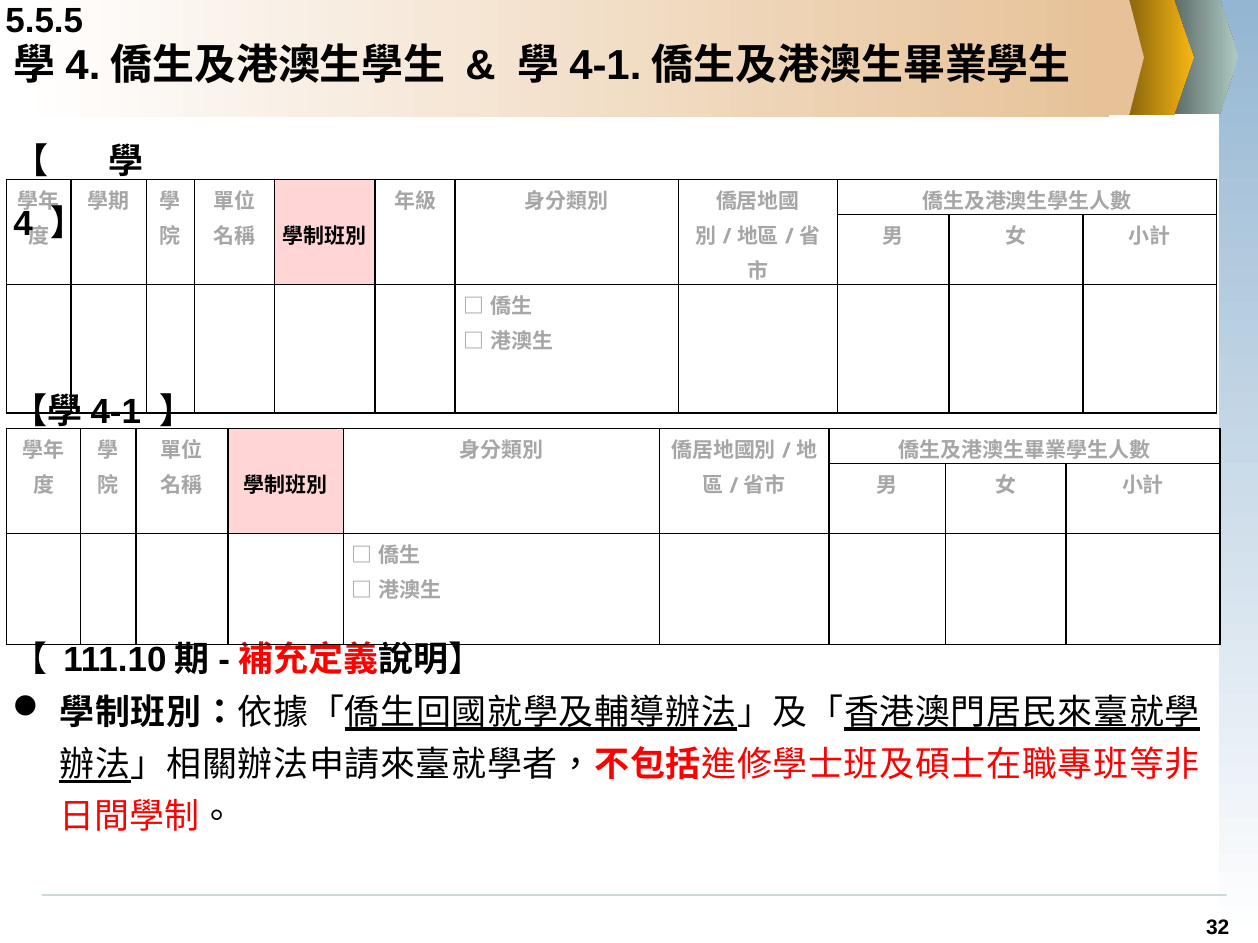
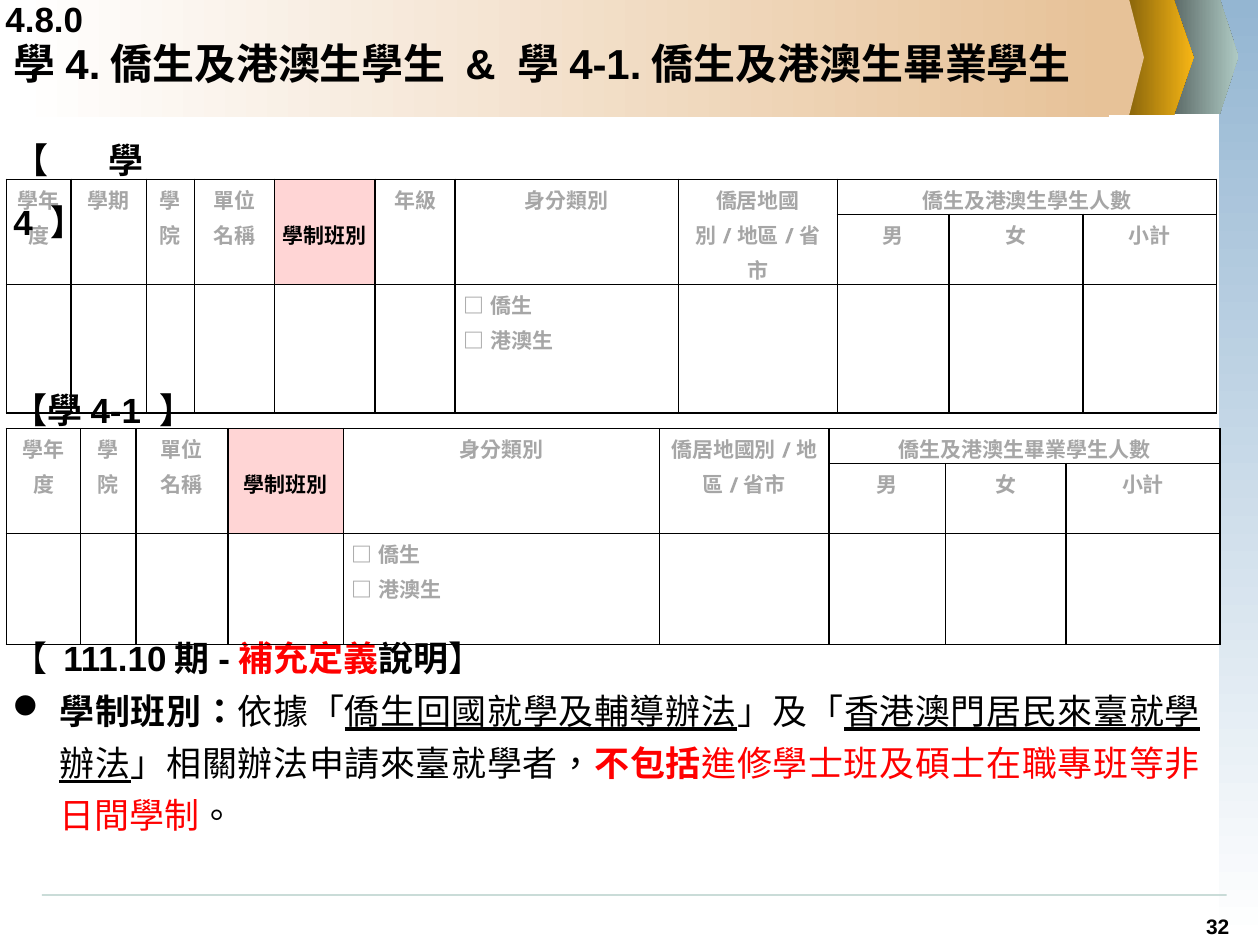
5.5.5: 5.5.5 -> 4.8.0 (44, 21)
